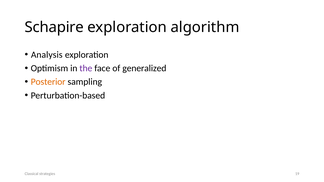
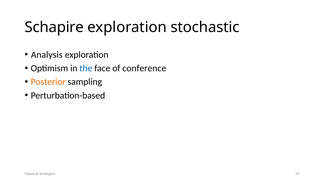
algorithm: algorithm -> stochastic (205, 27)
the colour: purple -> blue (86, 68)
generalized: generalized -> conference (144, 68)
